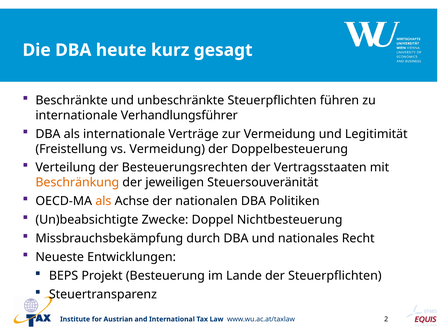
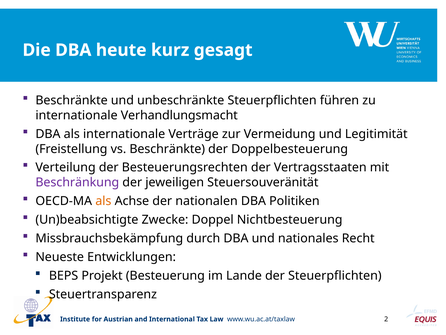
Verhandlungsführer: Verhandlungsführer -> Verhandlungsmacht (179, 115)
vs Vermeidung: Vermeidung -> Beschränkte (167, 149)
Beschränkung colour: orange -> purple (77, 182)
